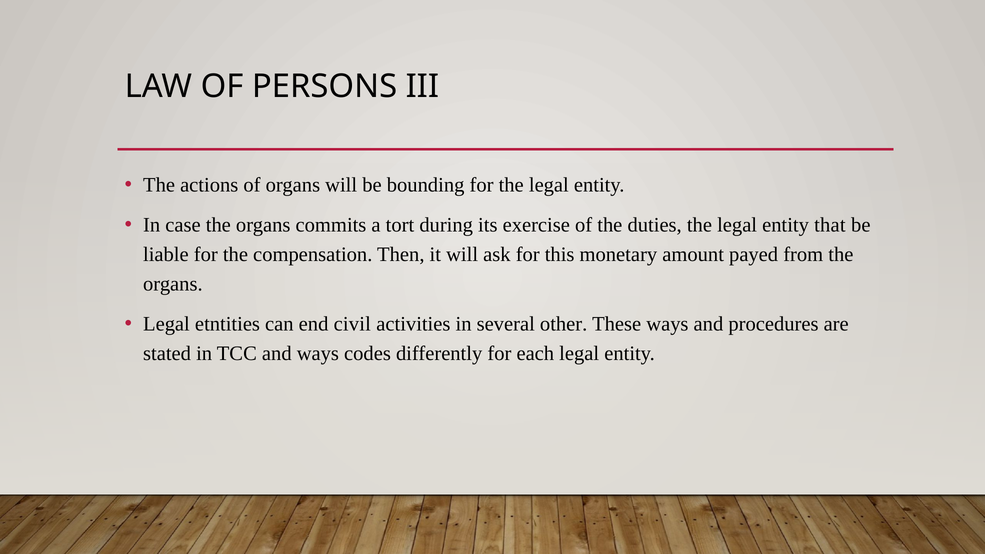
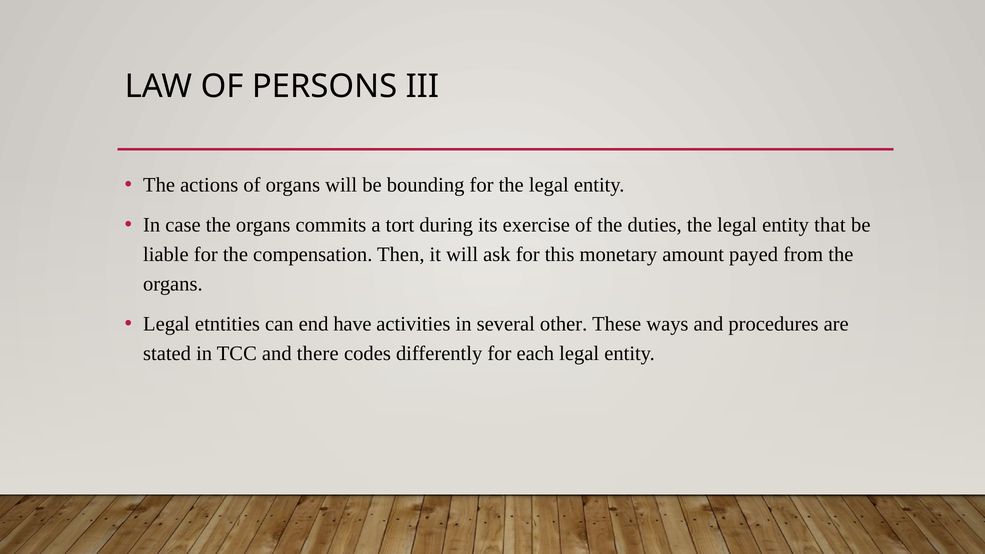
civil: civil -> have (352, 324)
and ways: ways -> there (318, 354)
